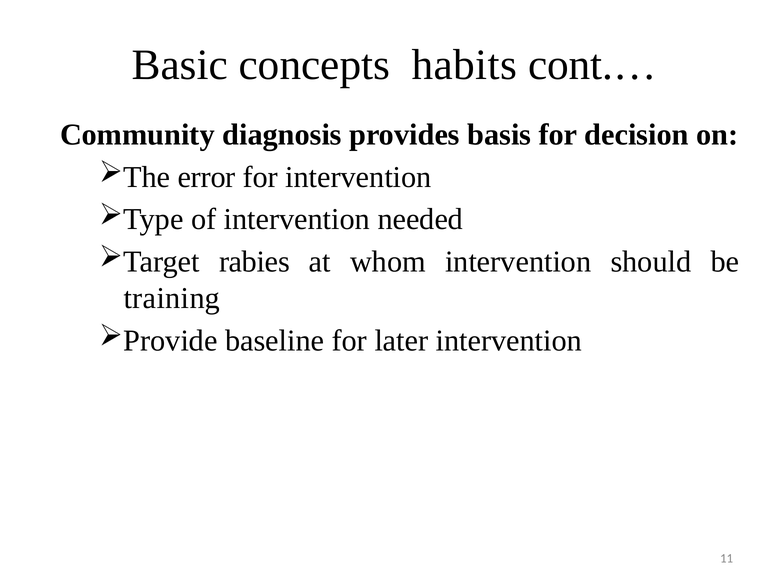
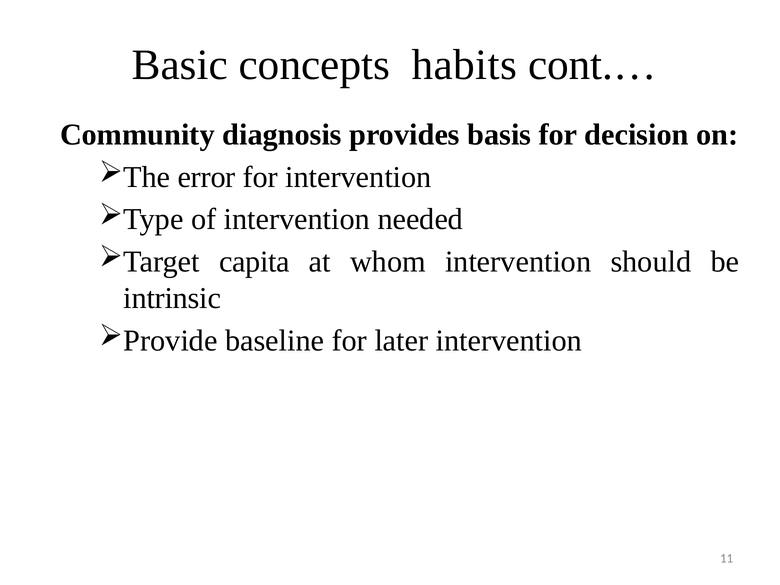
rabies: rabies -> capita (254, 262)
training: training -> intrinsic (172, 298)
